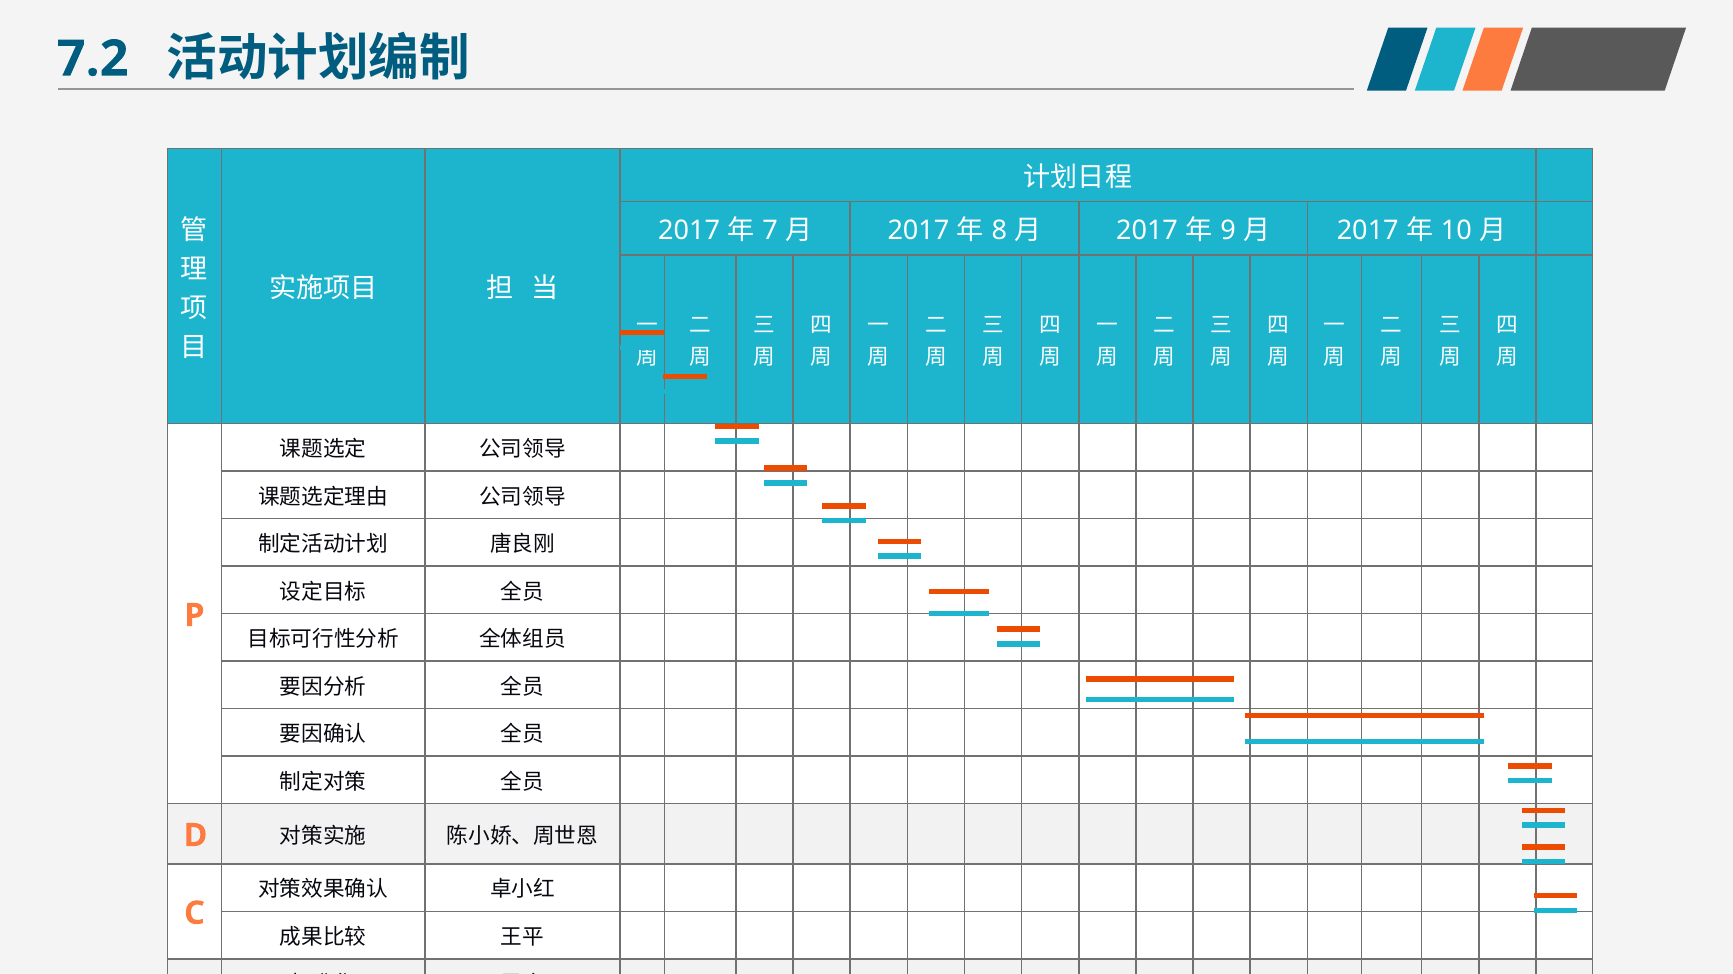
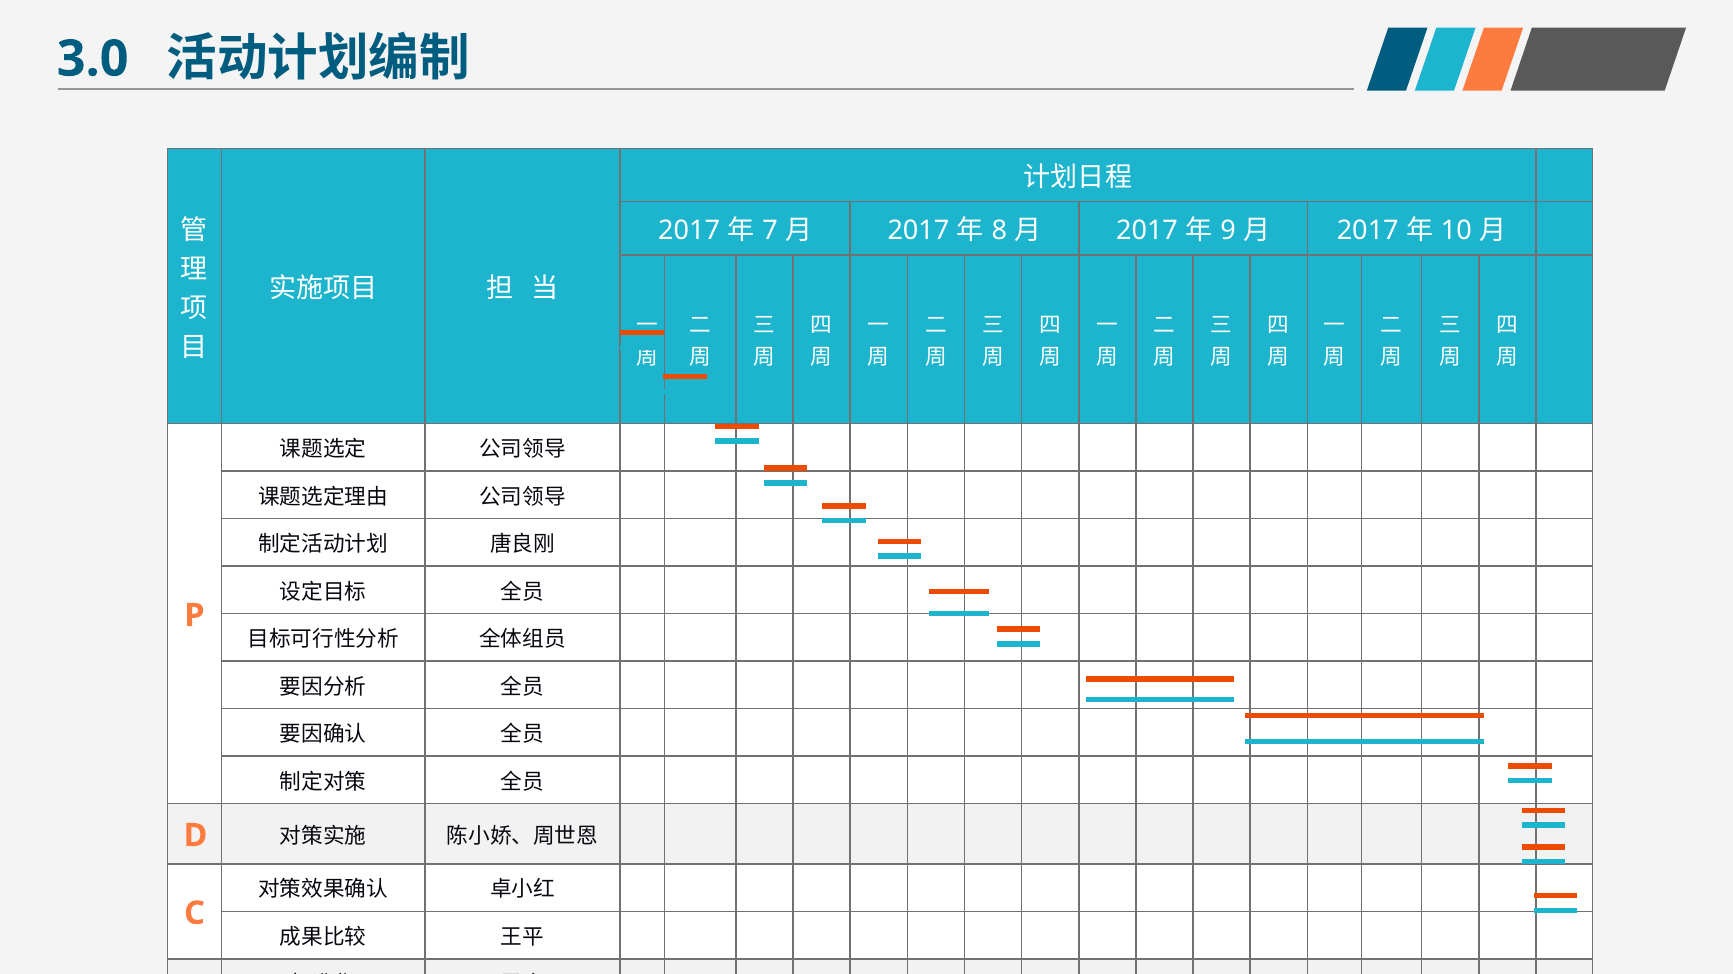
7.2: 7.2 -> 3.0 (93, 59)
